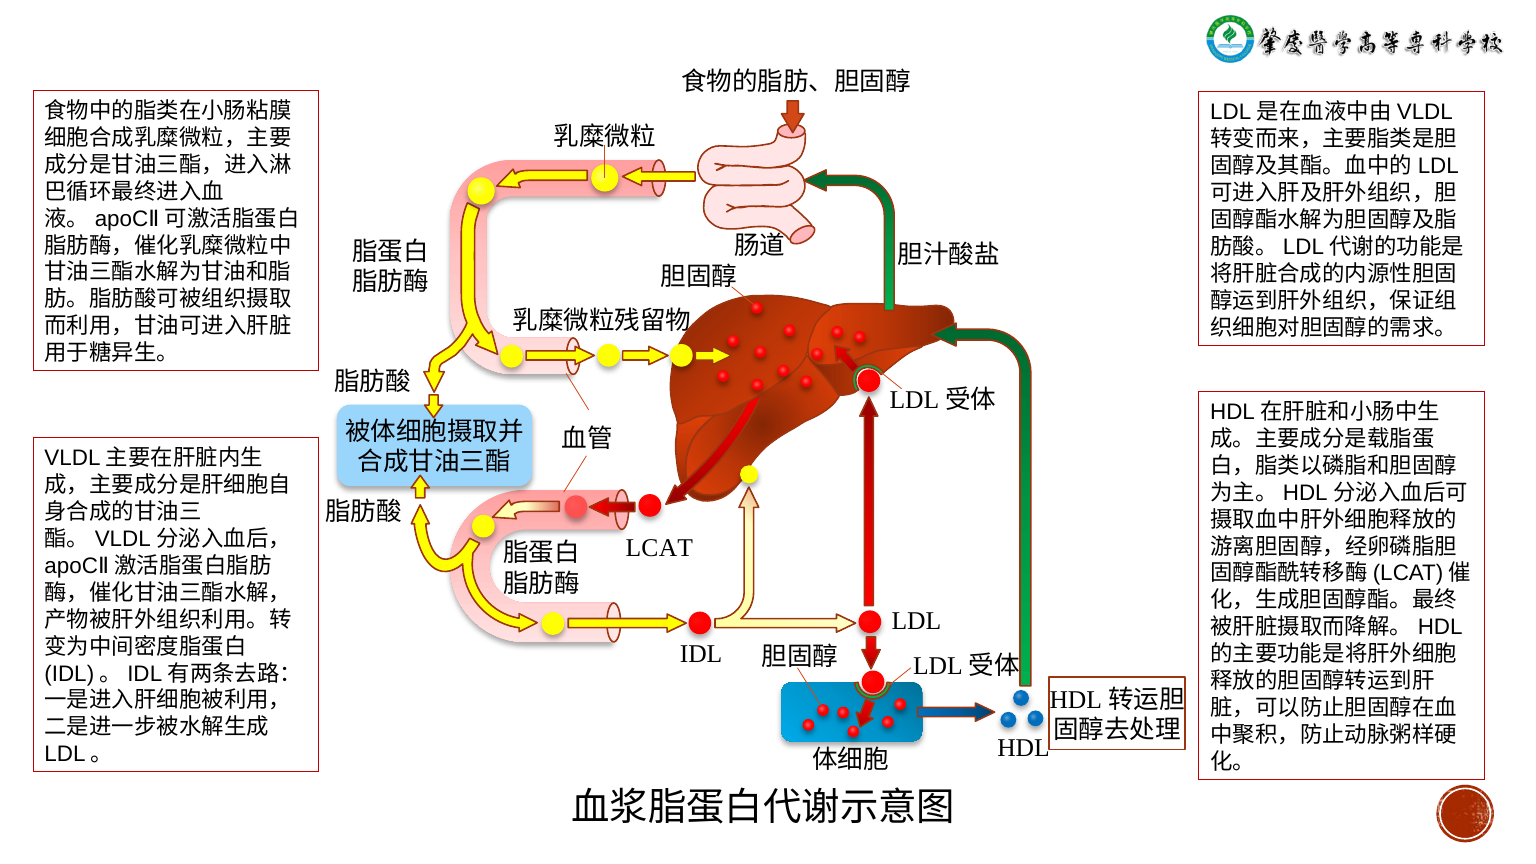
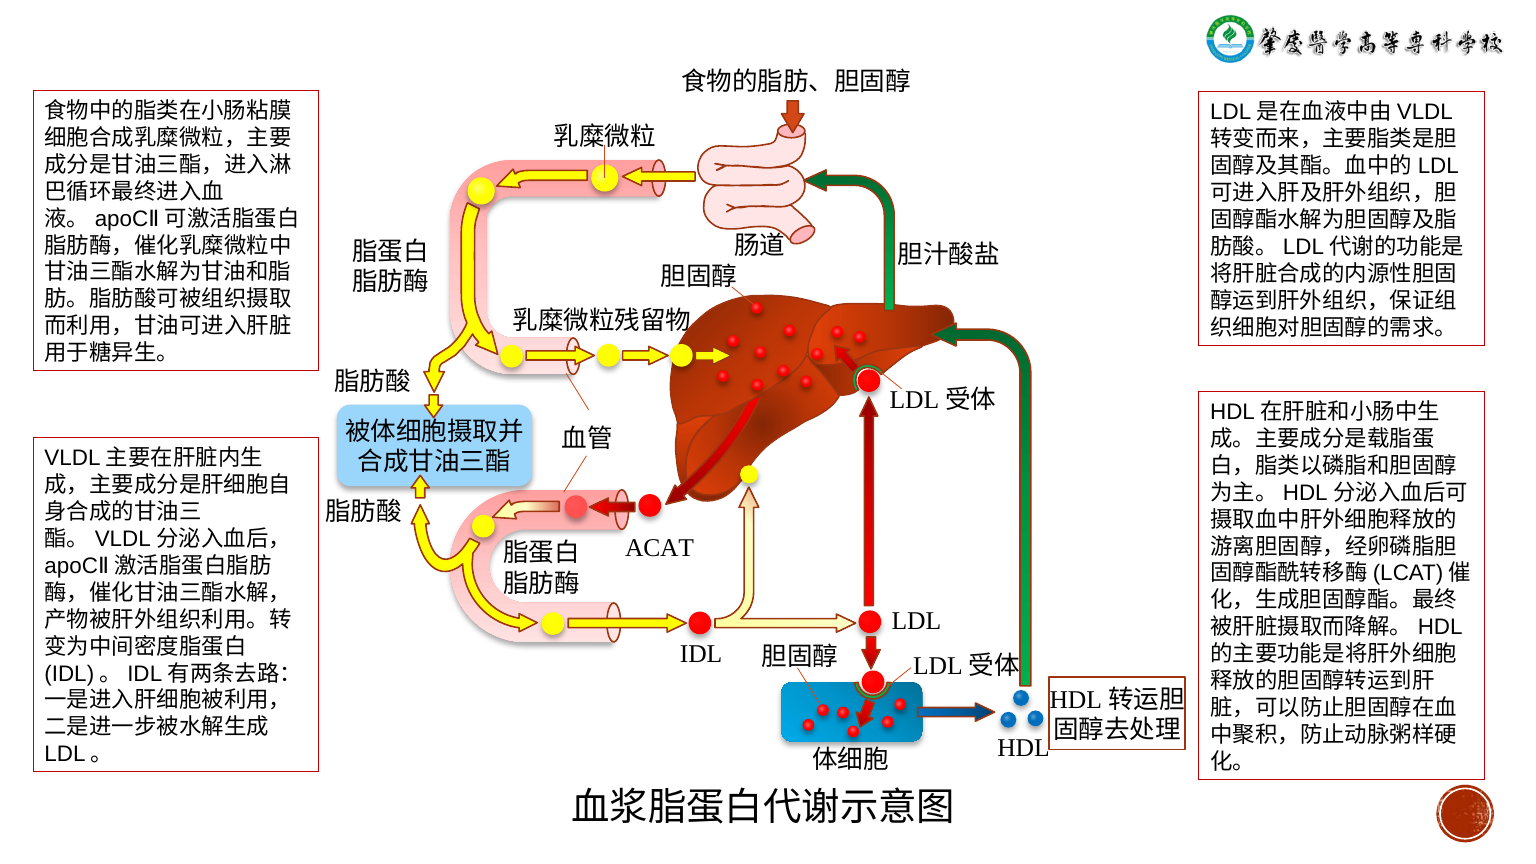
LCAT: LCAT -> ACAT (660, 548)
